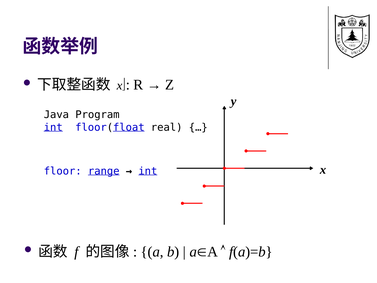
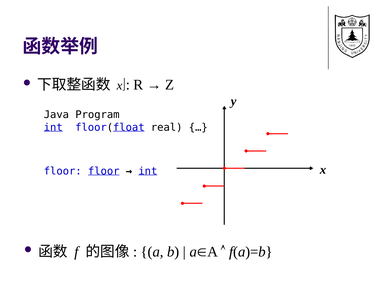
floor range: range -> floor (104, 171)
